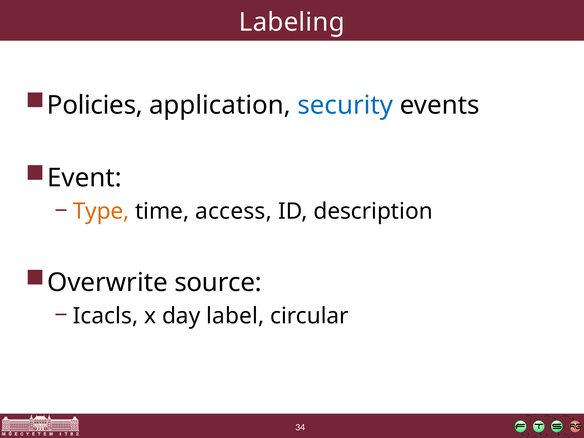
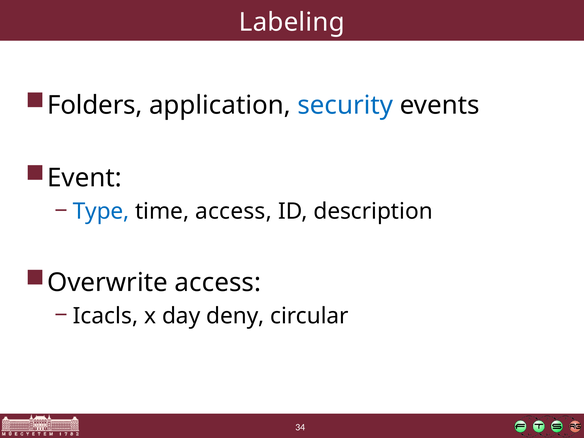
Policies: Policies -> Folders (95, 105)
Type colour: orange -> blue (101, 211)
Overwrite source: source -> access (218, 282)
label: label -> deny (235, 316)
